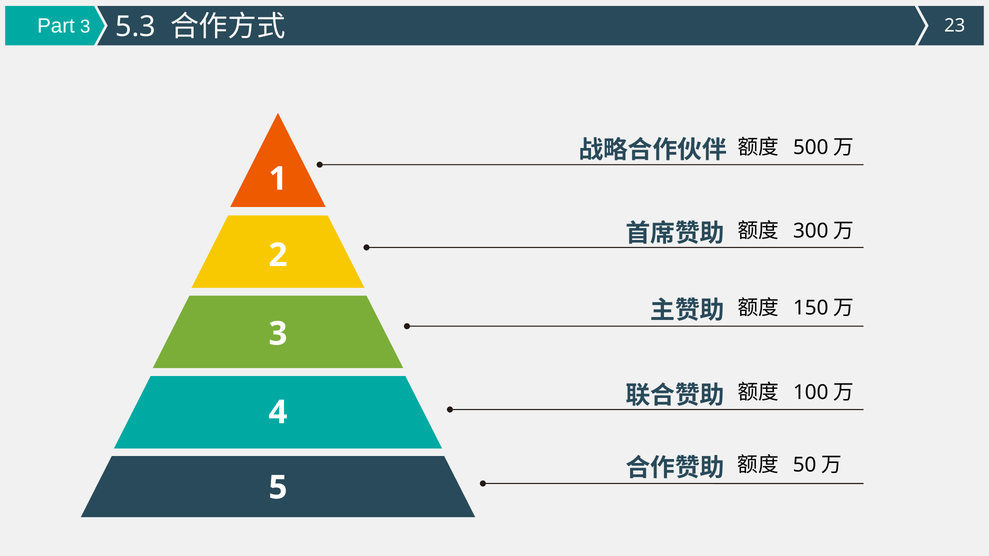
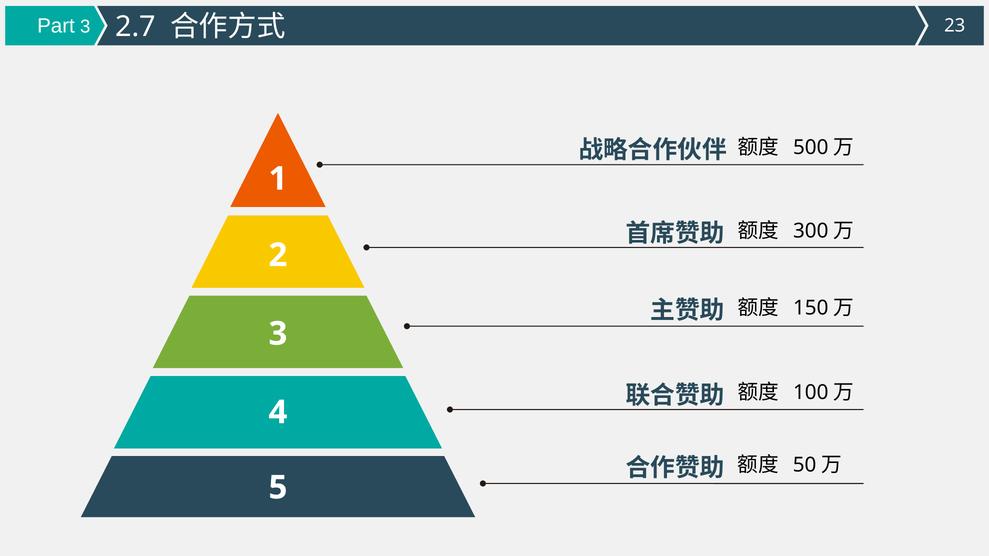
5.3: 5.3 -> 2.7 (136, 27)
